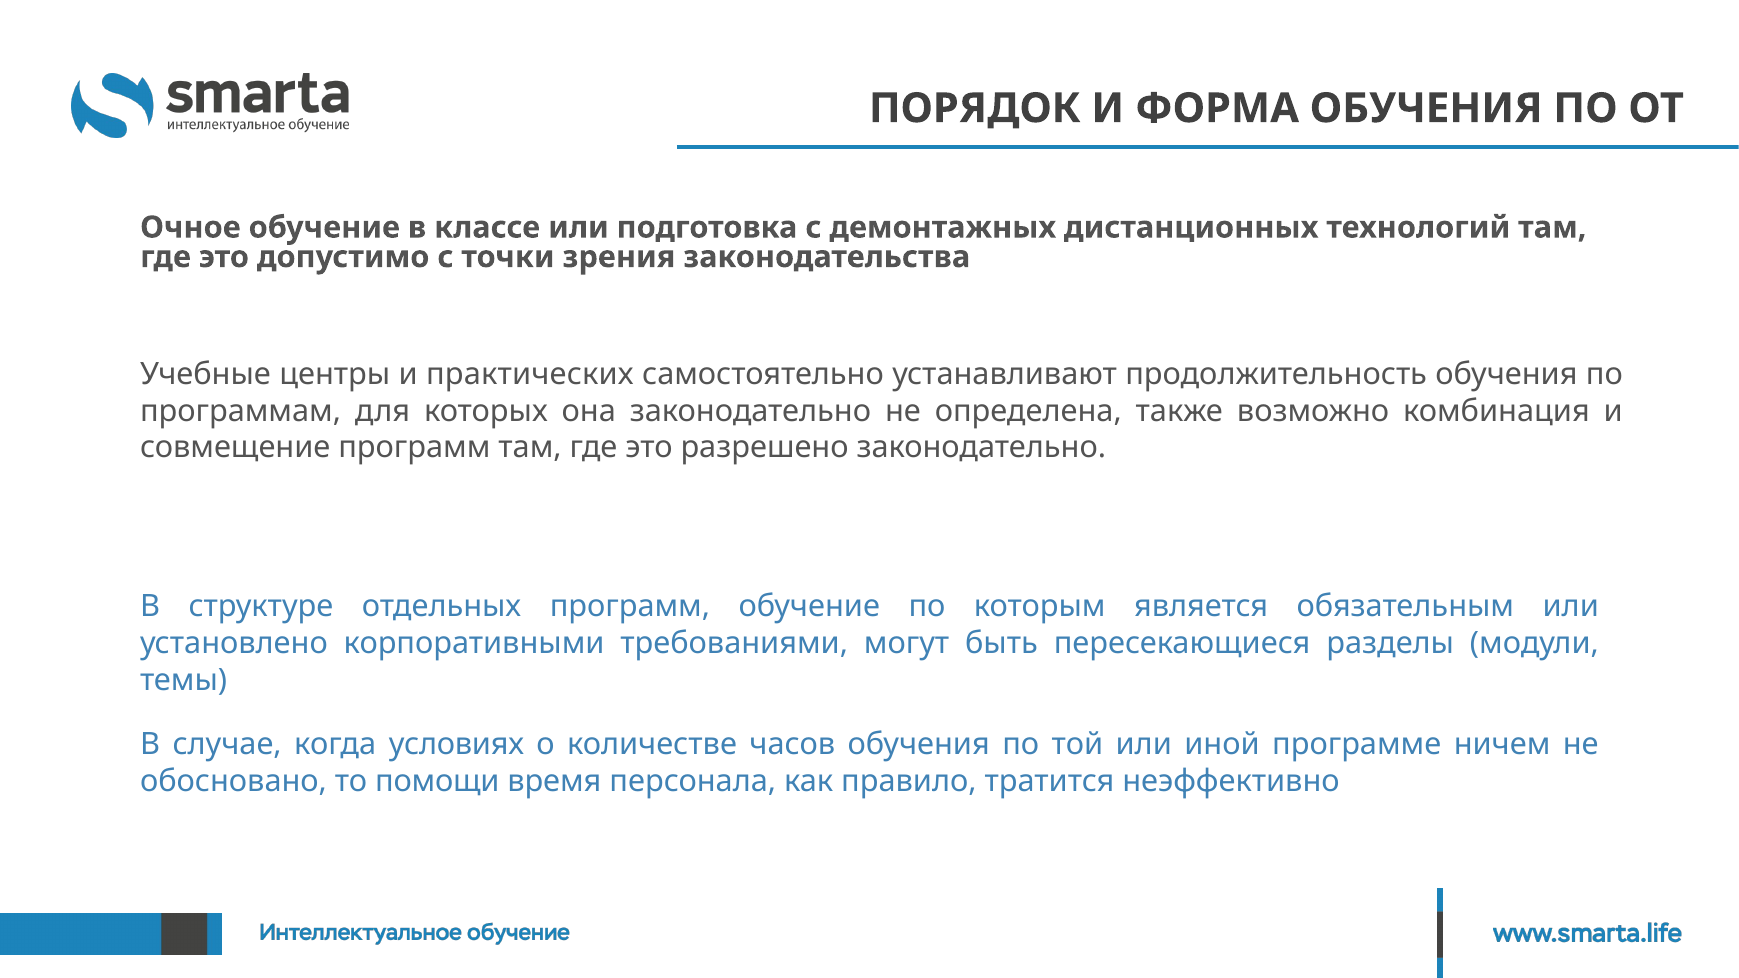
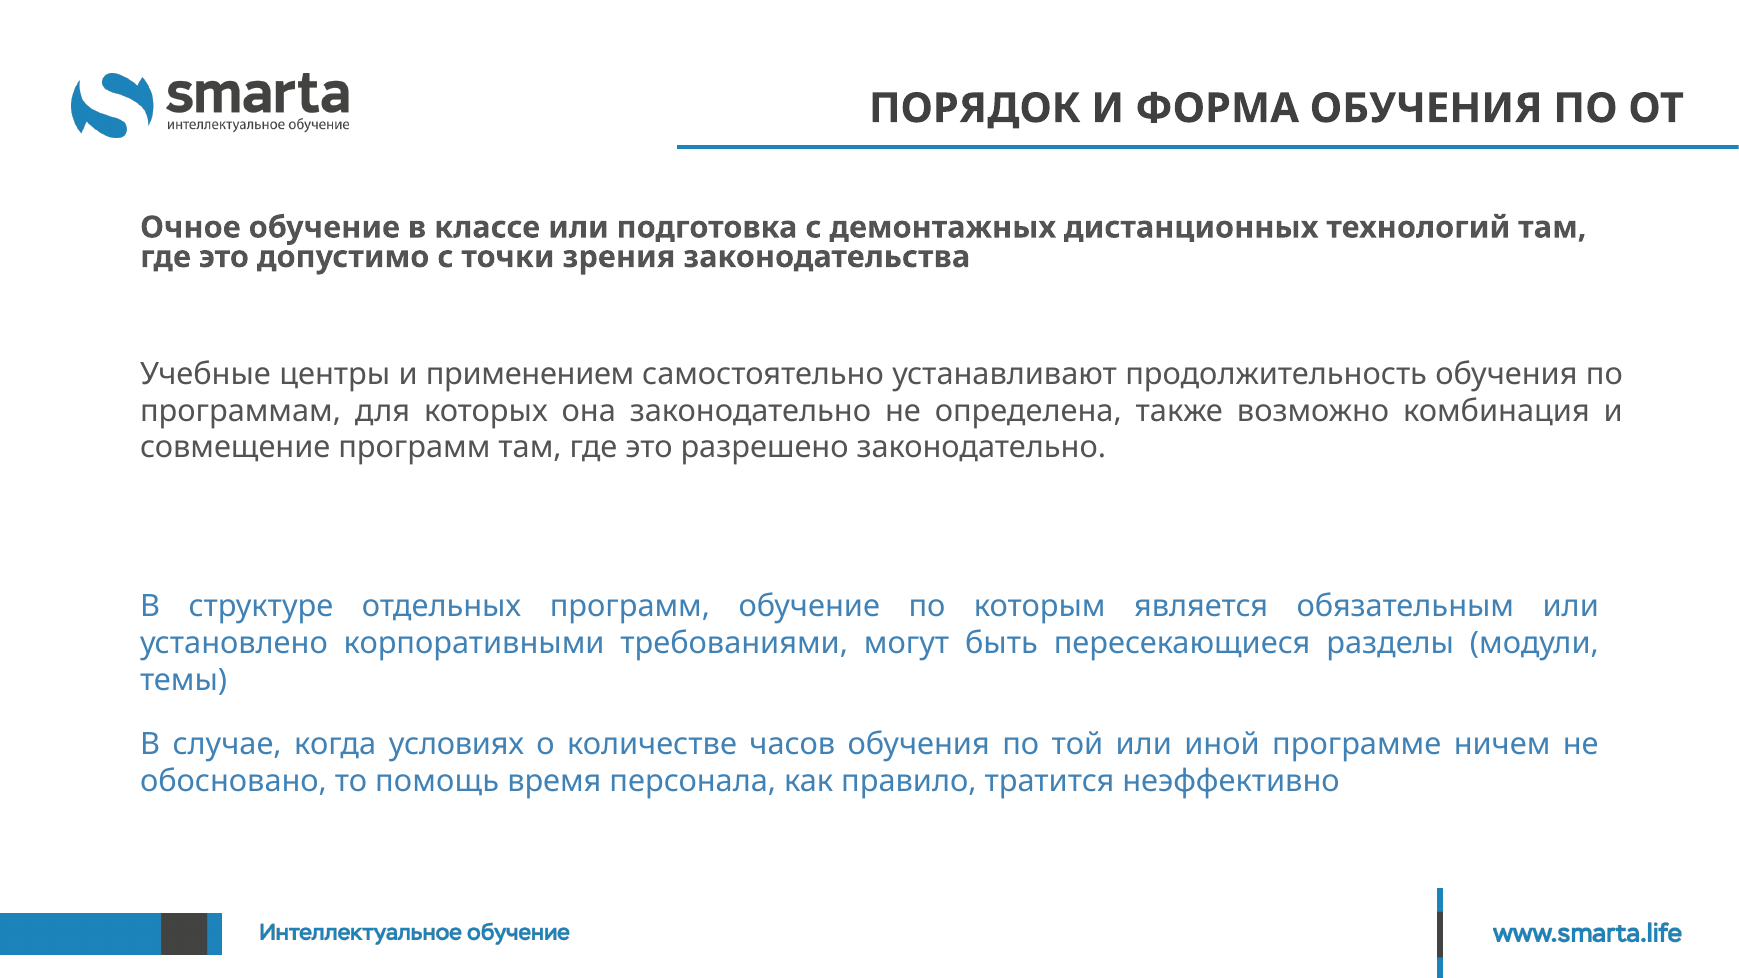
практических: практических -> применением (530, 374)
помощи: помощи -> помощь (437, 782)
